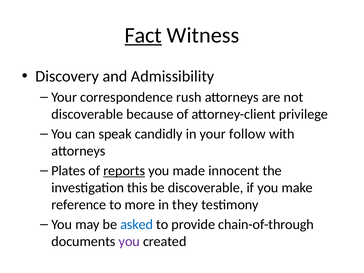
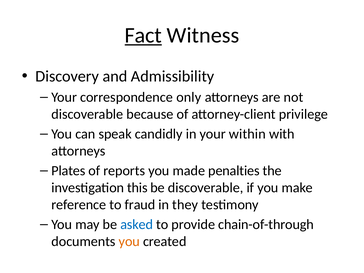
rush: rush -> only (189, 97)
follow: follow -> within (247, 134)
reports underline: present -> none (124, 171)
innocent: innocent -> penalties (234, 171)
more: more -> fraud (140, 205)
you colour: purple -> orange (129, 241)
